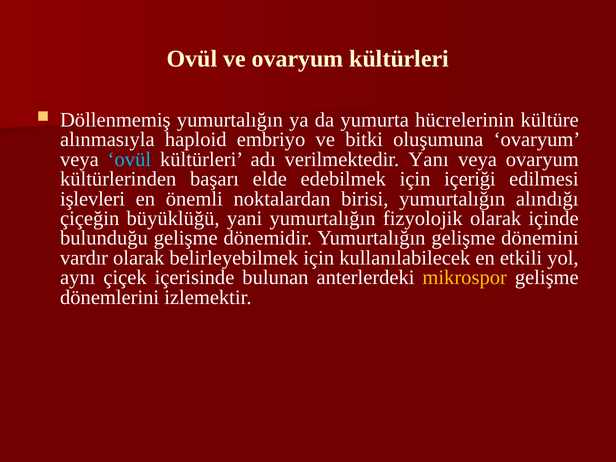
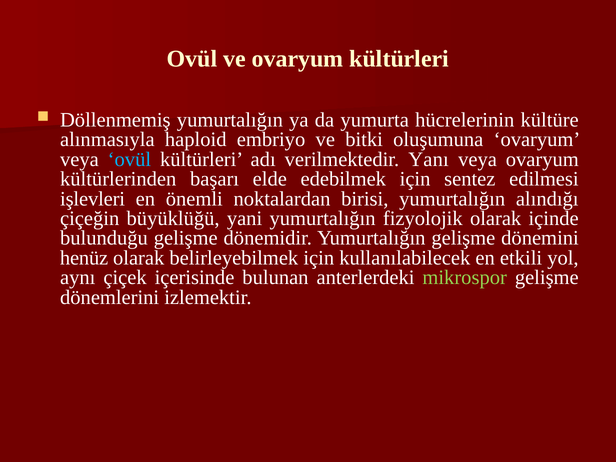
içeriği: içeriği -> sentez (470, 179)
vardır: vardır -> henüz (84, 258)
mikrospor colour: yellow -> light green (465, 278)
